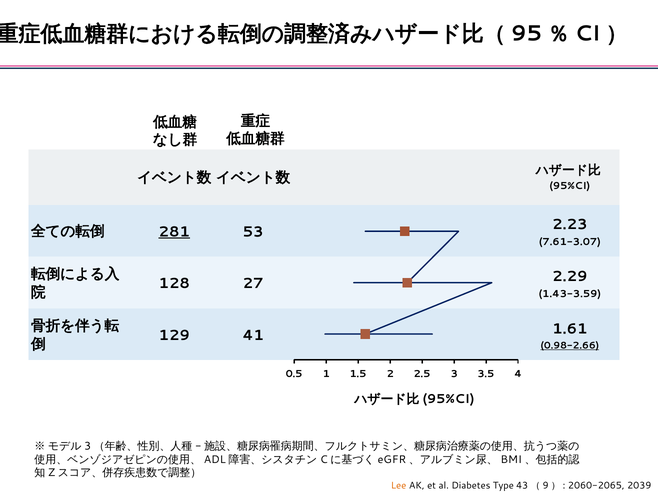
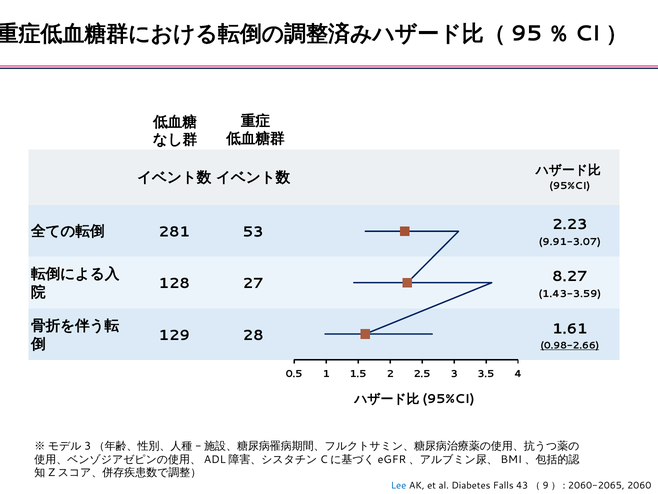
281 underline: present -> none (174, 232)
7.61-3.07: 7.61-3.07 -> 9.91-3.07 (570, 242)
2.29: 2.29 -> 8.27 (570, 276)
41: 41 -> 28 (253, 335)
Lee colour: orange -> blue (399, 485)
Type: Type -> Falls (503, 485)
2039: 2039 -> 2060 (639, 485)
